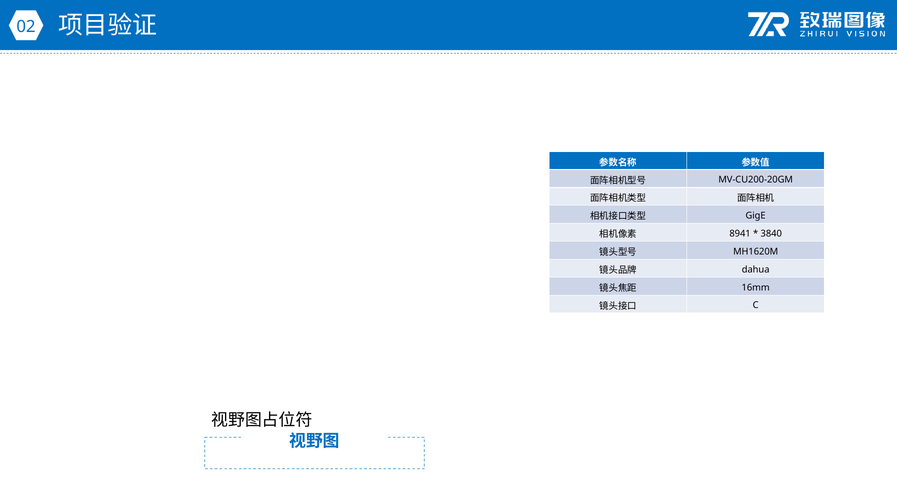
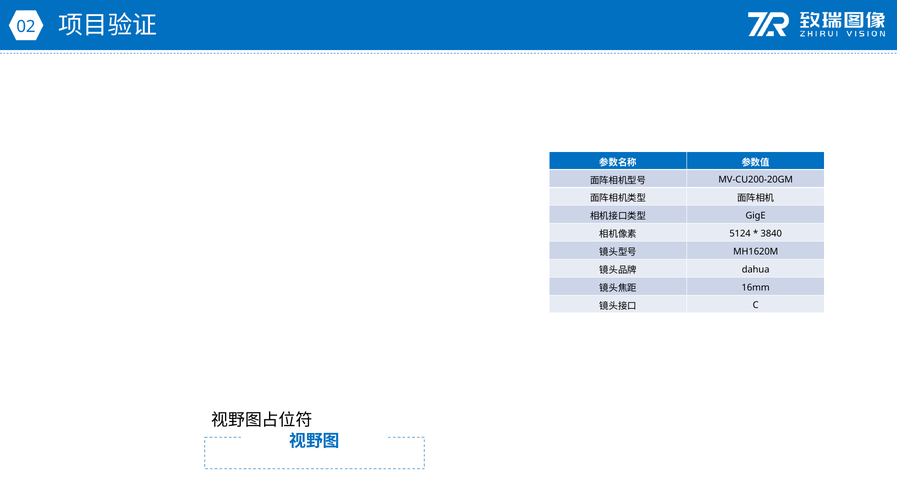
8941: 8941 -> 5124 (740, 234)
